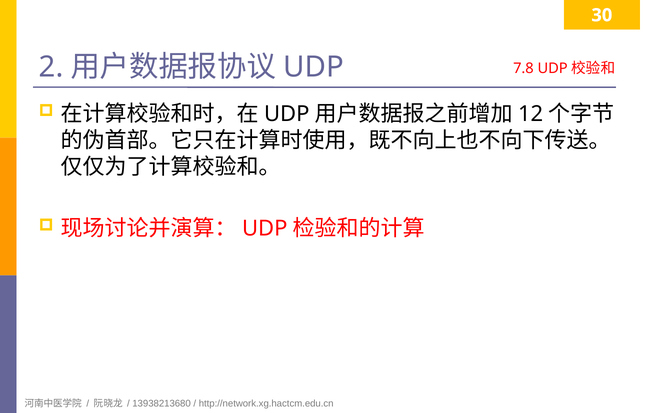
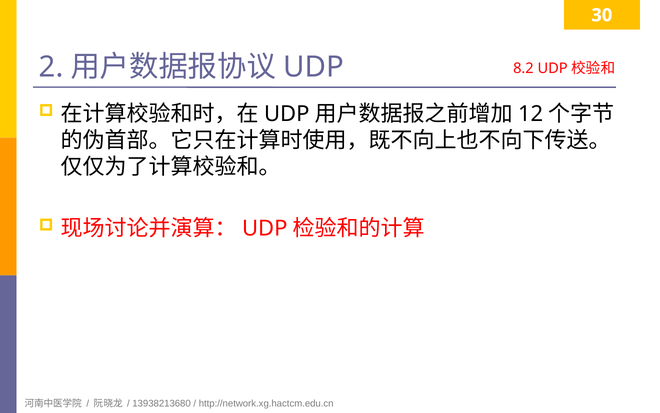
7.8: 7.8 -> 8.2 (523, 68)
